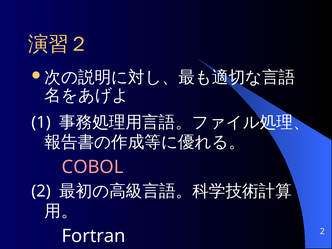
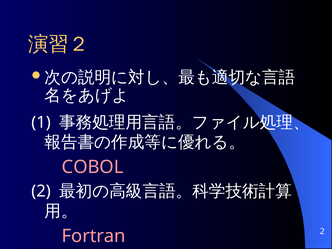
Fortran colour: white -> pink (94, 236)
